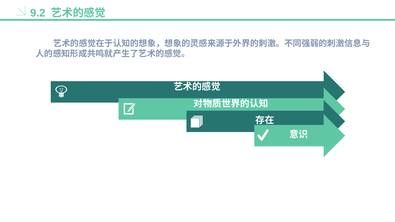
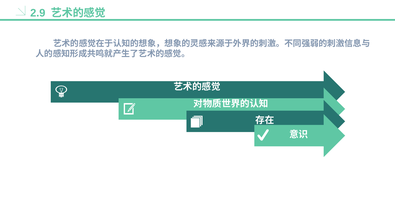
9.2: 9.2 -> 2.9 (38, 13)
